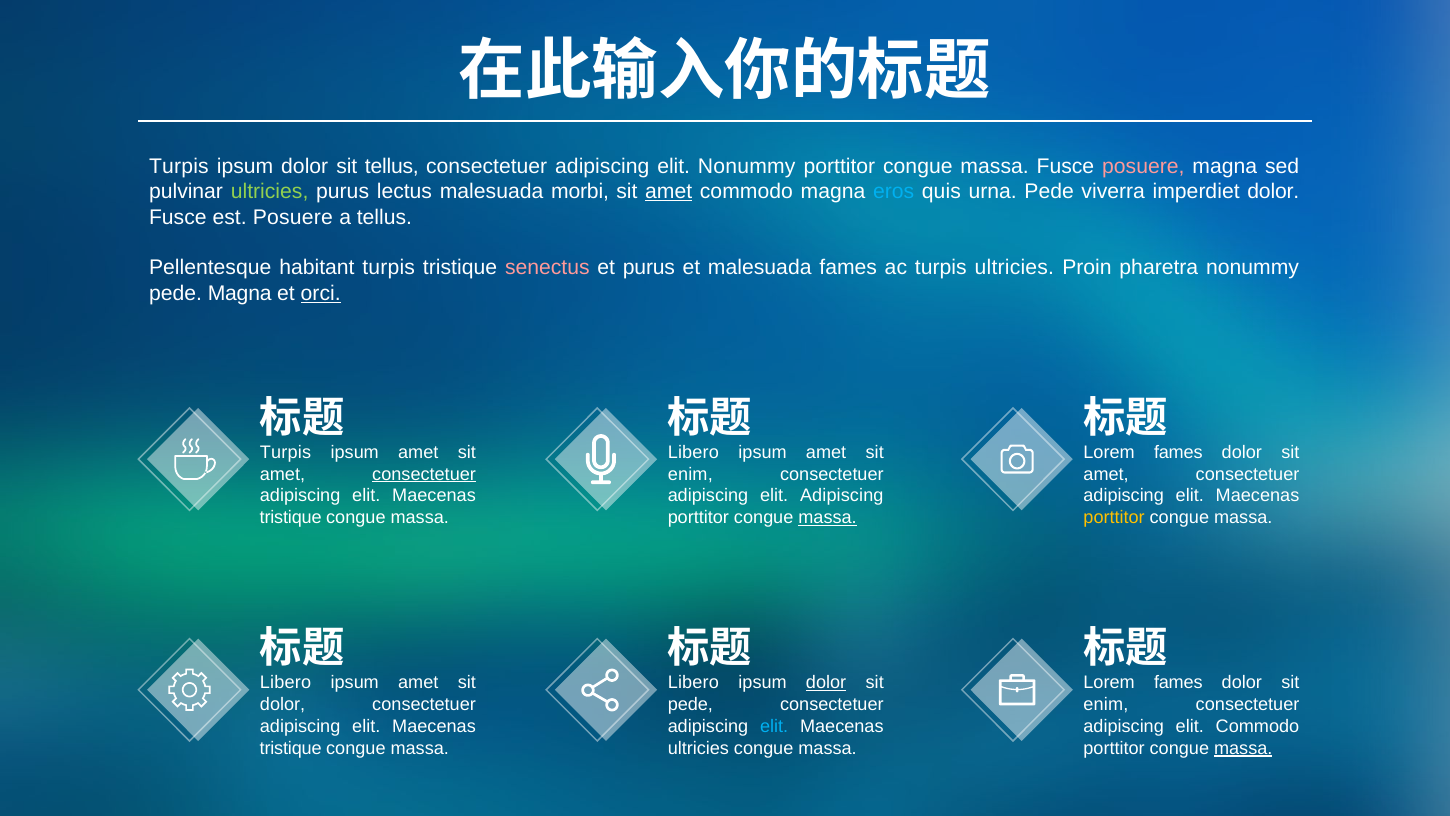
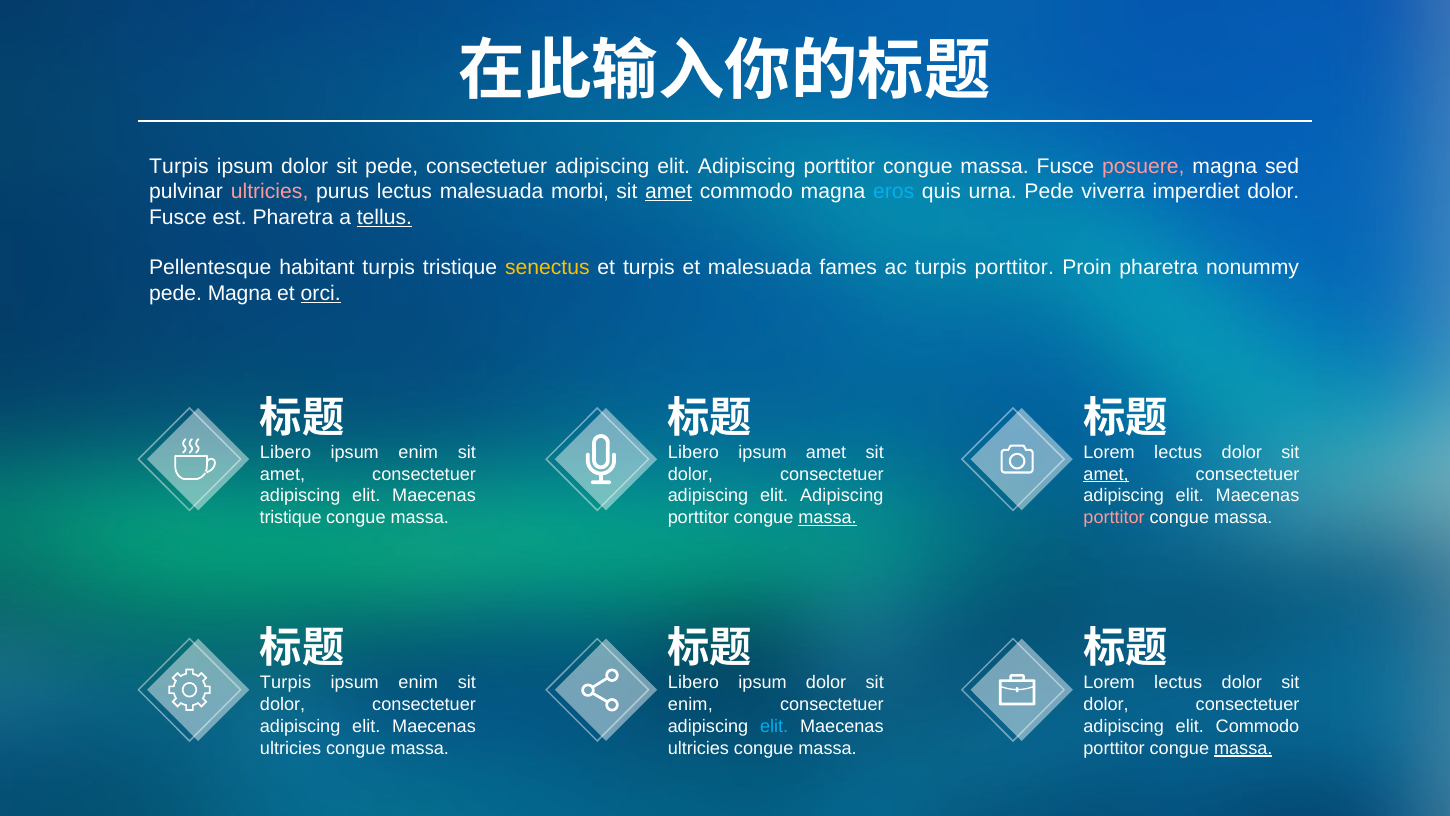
sit tellus: tellus -> pede (392, 166)
Nonummy: Nonummy -> Adipiscing (747, 166)
ultricies colour: light green -> pink (270, 192)
est Posuere: Posuere -> Pharetra (293, 217)
tellus underline: none -> present (384, 217)
senectus colour: pink -> yellow (547, 268)
et purus: purus -> turpis (649, 268)
turpis ultricies: ultricies -> porttitor (1014, 268)
Turpis: Turpis -> Libero (286, 452)
amet: amet -> enim (418, 452)
fames: fames -> lectus (1178, 452)
consectetuer underline: present -> none (424, 474)
enim: enim -> dolor (690, 474)
amet underline: none -> present (1106, 474)
porttitor colour: yellow -> pink (1114, 517)
Libero: Libero -> Turpis (286, 683)
amet: amet -> enim (418, 683)
dolor underline: present -> none (826, 683)
fames: fames -> lectus (1178, 683)
pede: pede -> enim (690, 704)
enim: enim -> dolor (1106, 704)
tristique: tristique -> ultricies (291, 748)
